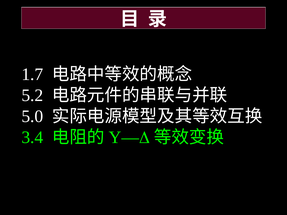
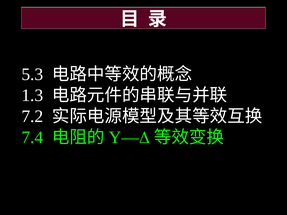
1.7: 1.7 -> 5.3 (32, 74)
5.2: 5.2 -> 1.3 (32, 95)
5.0: 5.0 -> 7.2 (32, 117)
3.4: 3.4 -> 7.4 (32, 138)
